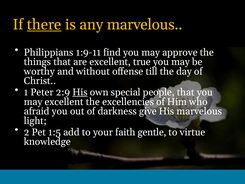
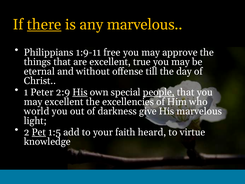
find: find -> free (112, 52)
worthy: worthy -> eternal (39, 71)
people underline: none -> present (159, 92)
afraid: afraid -> world (37, 111)
Pet underline: none -> present (39, 132)
gentle: gentle -> heard (152, 132)
